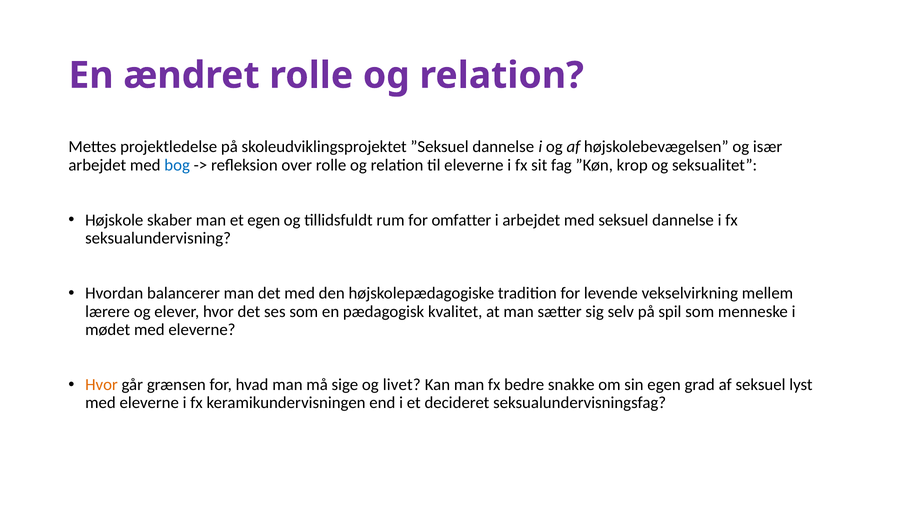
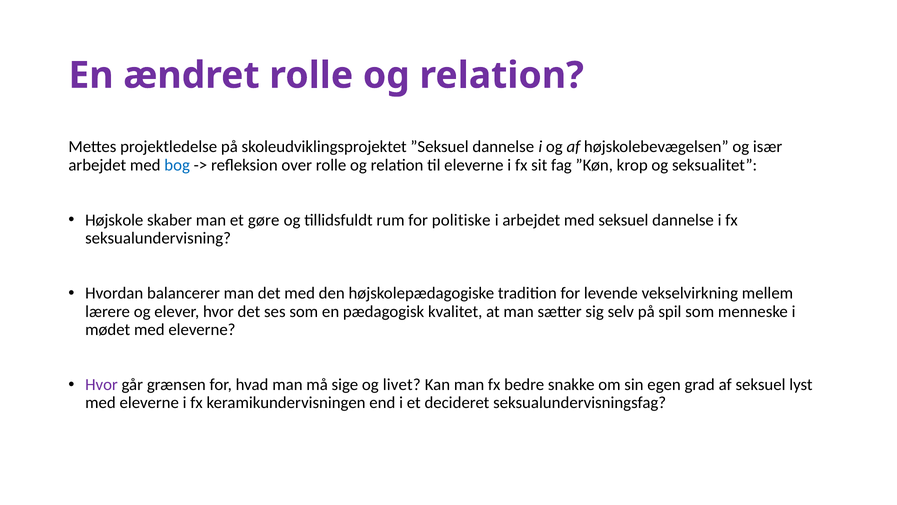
et egen: egen -> gøre (264, 220)
omfatter: omfatter -> politiske (461, 220)
Hvor colour: orange -> purple (102, 384)
